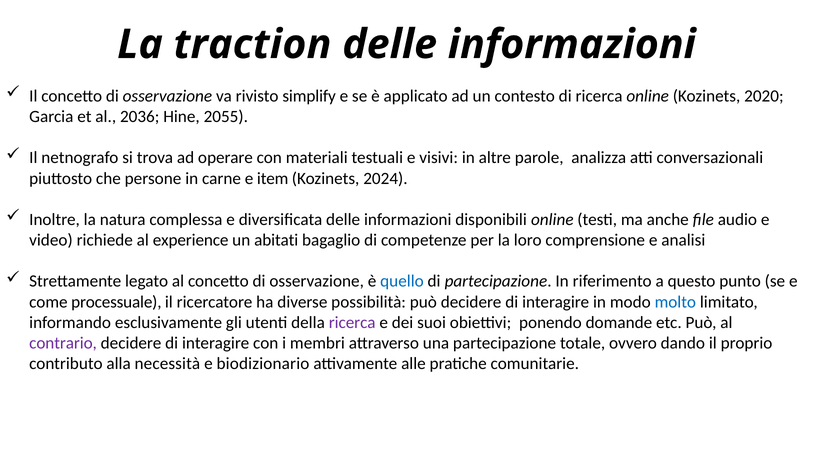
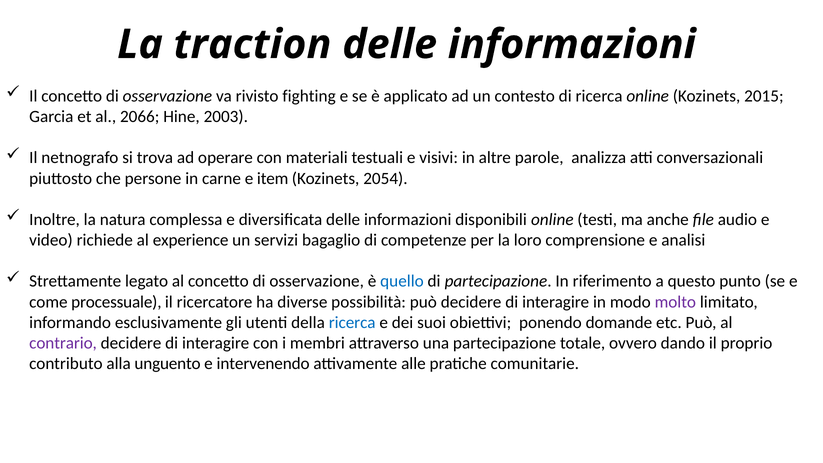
simplify: simplify -> fighting (309, 96)
2020: 2020 -> 2015 (764, 96)
2036: 2036 -> 2066 (140, 117)
2055: 2055 -> 2003 (226, 117)
2024: 2024 -> 2054 (385, 178)
abitati: abitati -> servizi (276, 240)
molto colour: blue -> purple (675, 302)
ricerca colour: purple -> blue (352, 322)
necessità: necessità -> unguento (168, 364)
biodizionario: biodizionario -> intervenendo (263, 364)
